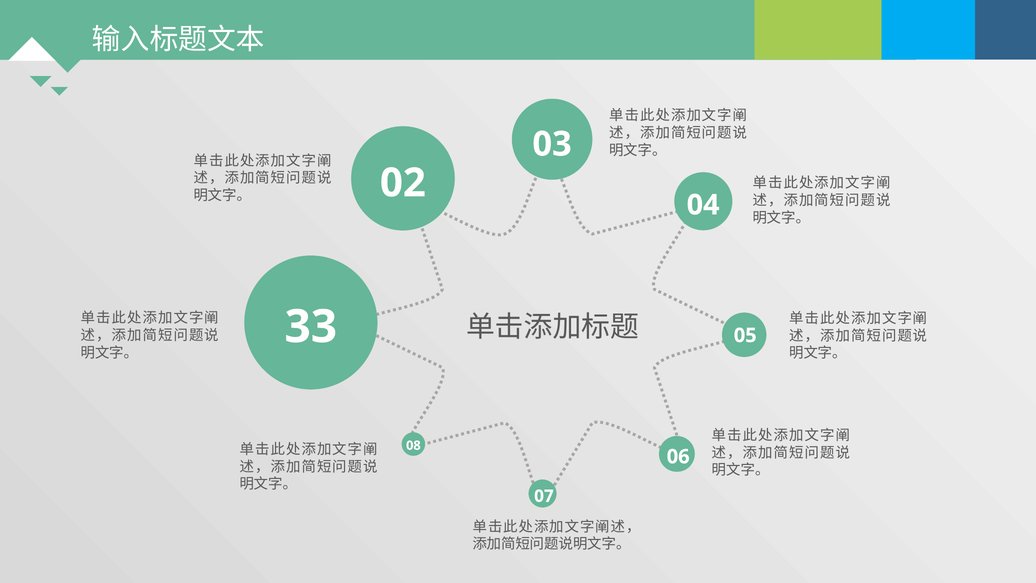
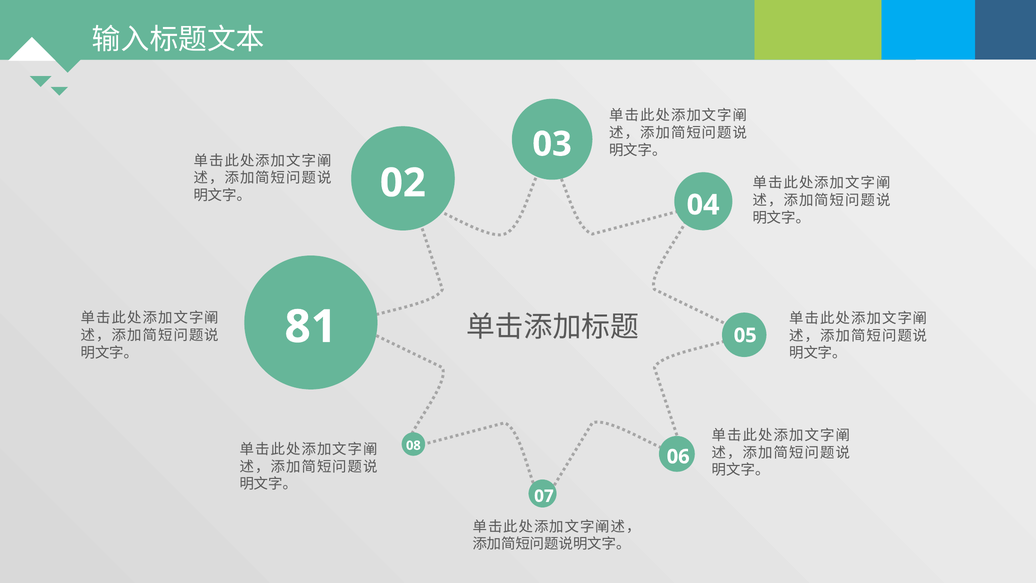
33: 33 -> 81 (311, 327)
